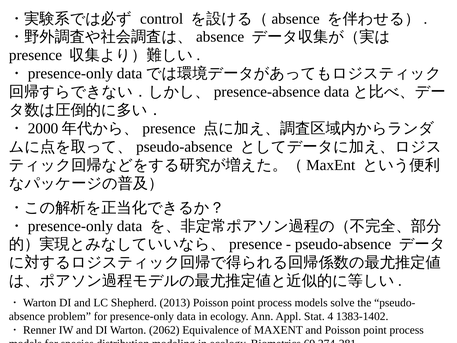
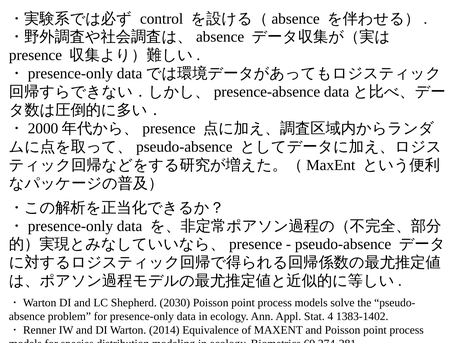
2013: 2013 -> 2030 (175, 302)
2062: 2062 -> 2014 (164, 330)
